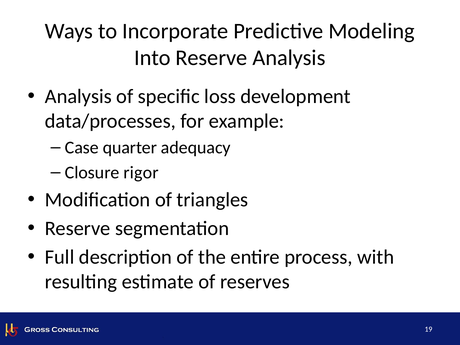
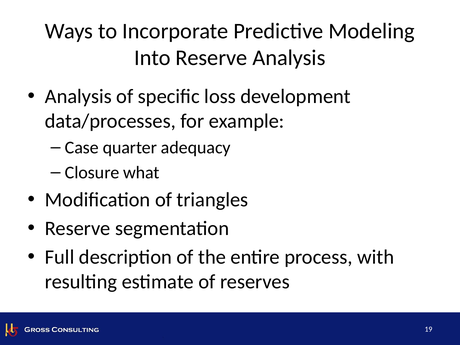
rigor: rigor -> what (141, 173)
